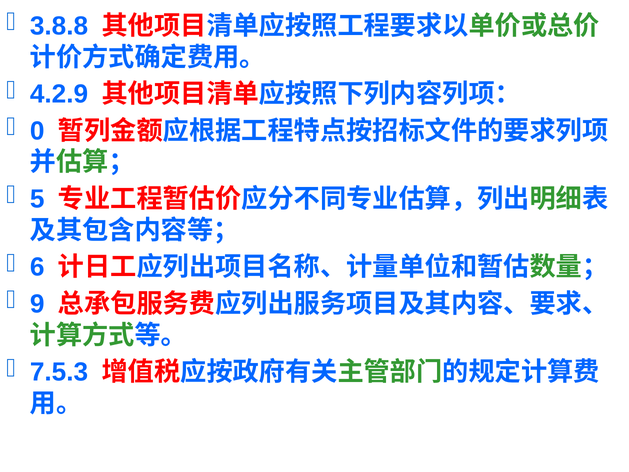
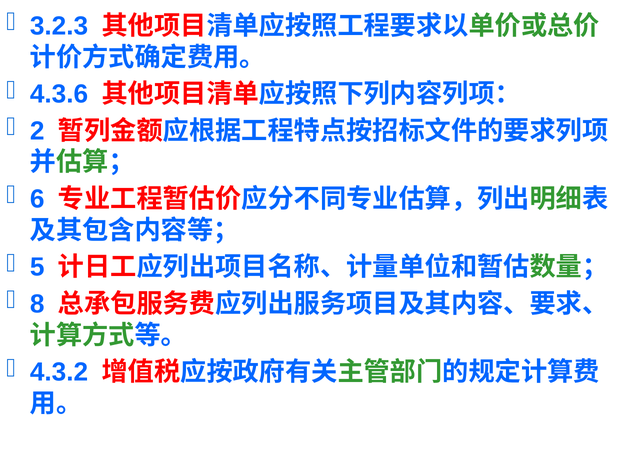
3.8.8: 3.8.8 -> 3.2.3 (59, 26)
4.2.9: 4.2.9 -> 4.3.6 (59, 94)
0: 0 -> 2 (37, 131)
5: 5 -> 6 (37, 199)
6: 6 -> 5 (37, 267)
9: 9 -> 8 (37, 304)
7.5.3: 7.5.3 -> 4.3.2 (59, 372)
